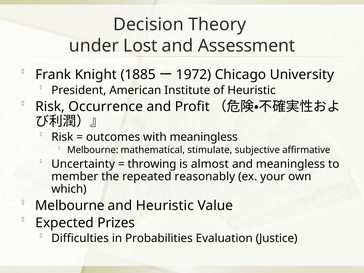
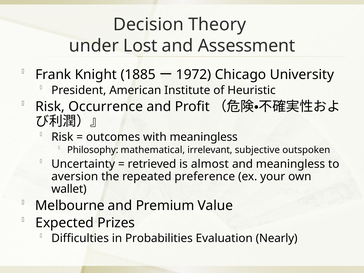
Melbourne: Melbourne -> Philosophy (93, 150)
stimulate: stimulate -> irrelevant (210, 150)
affirmative: affirmative -> outspoken (306, 150)
throwing: throwing -> retrieved (152, 164)
member: member -> aversion (75, 176)
reasonably: reasonably -> preference (205, 176)
which: which -> wallet (69, 189)
and Heuristic: Heuristic -> Premium (165, 206)
Justice: Justice -> Nearly (277, 238)
